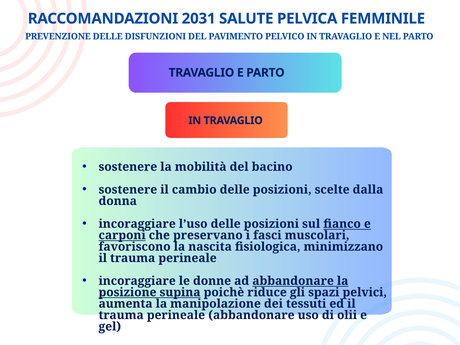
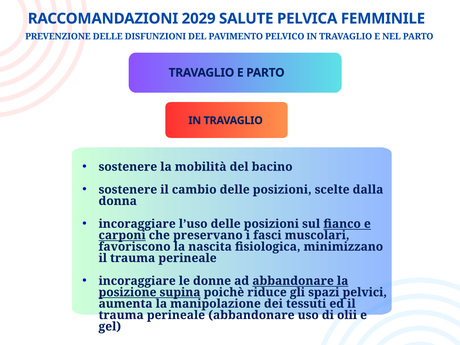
2031: 2031 -> 2029 (199, 19)
